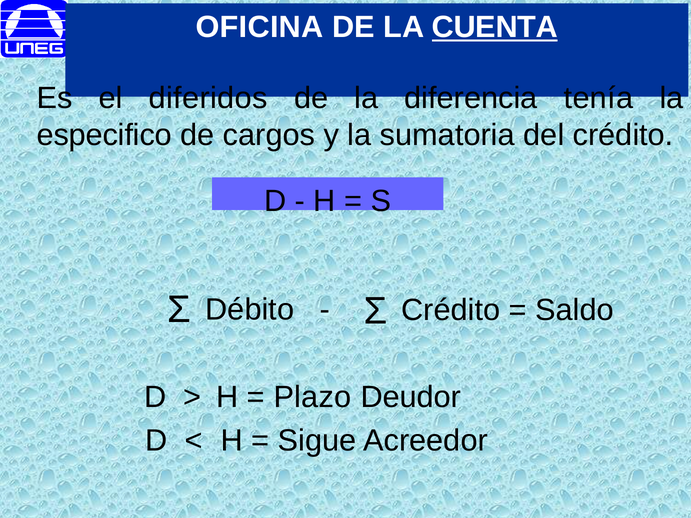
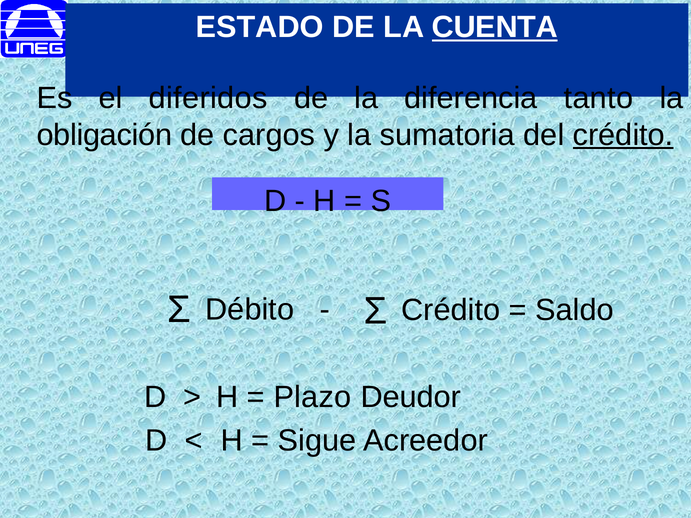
OFICINA: OFICINA -> ESTADO (260, 27)
tenía: tenía -> tanto (598, 98)
especifico: especifico -> obligación (104, 135)
crédito underline: none -> present (623, 135)
